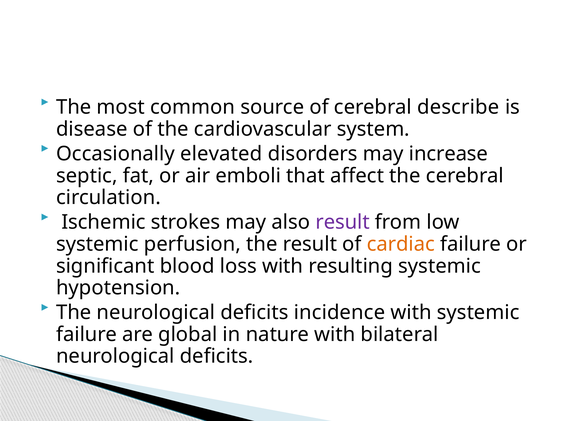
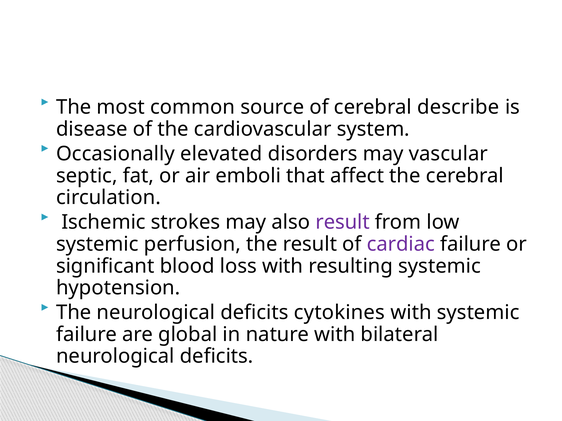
increase: increase -> vascular (448, 154)
cardiac colour: orange -> purple (401, 244)
incidence: incidence -> cytokines (339, 313)
